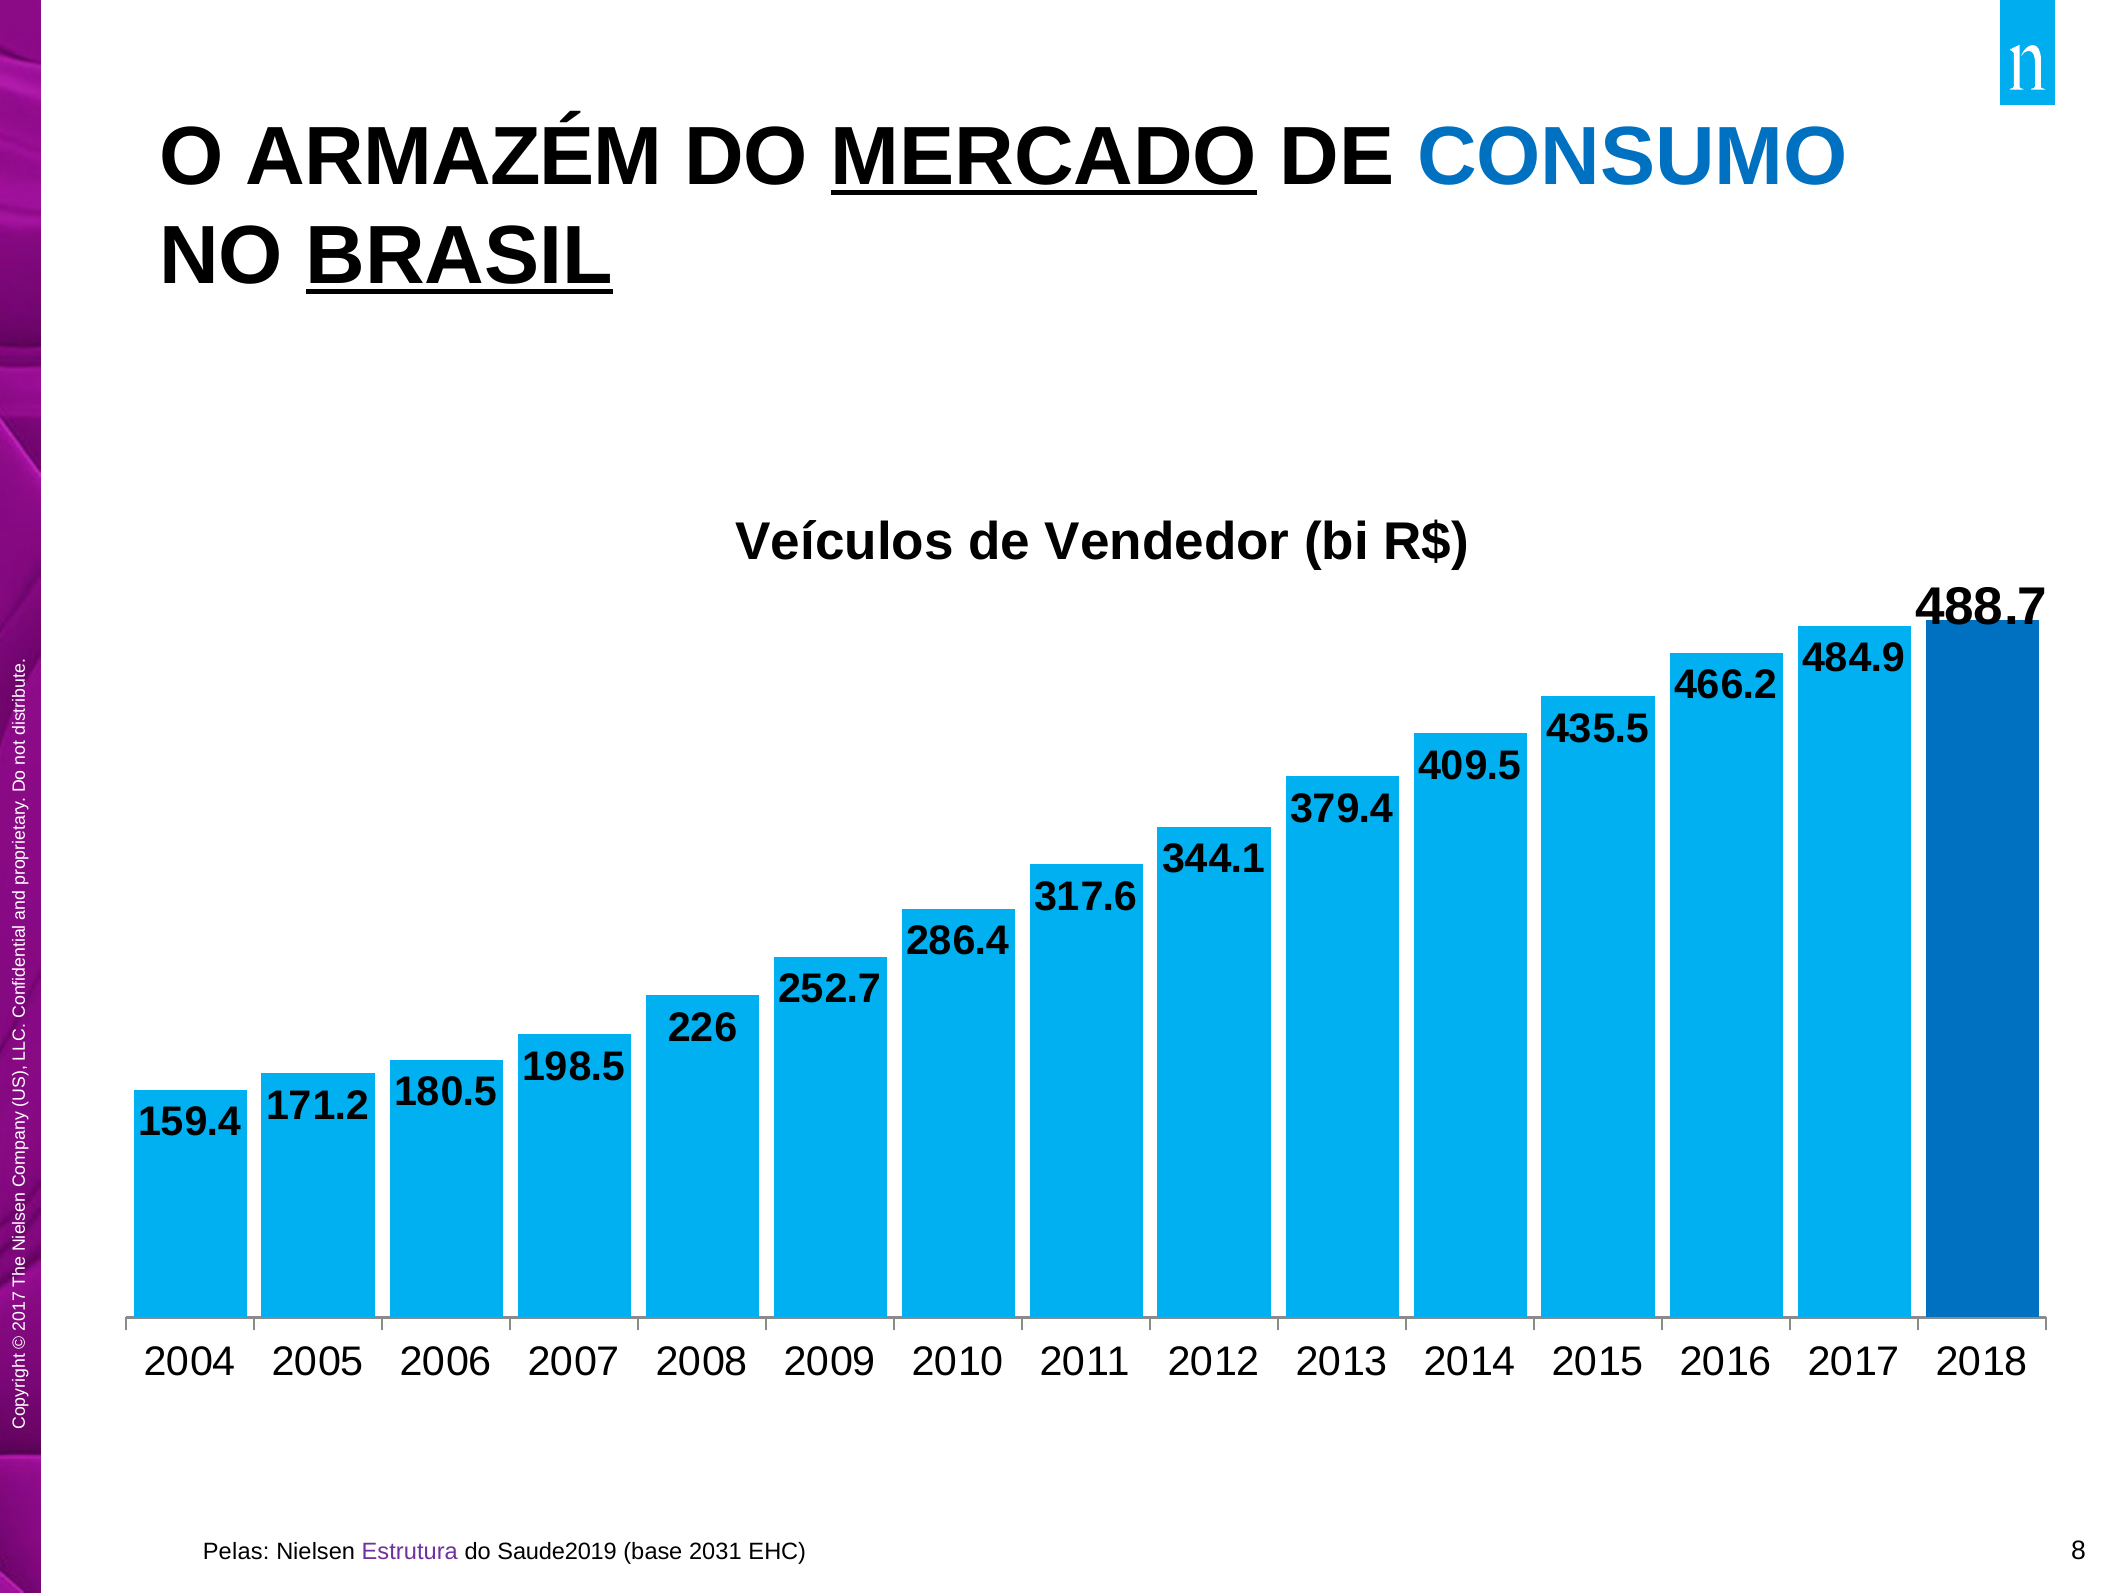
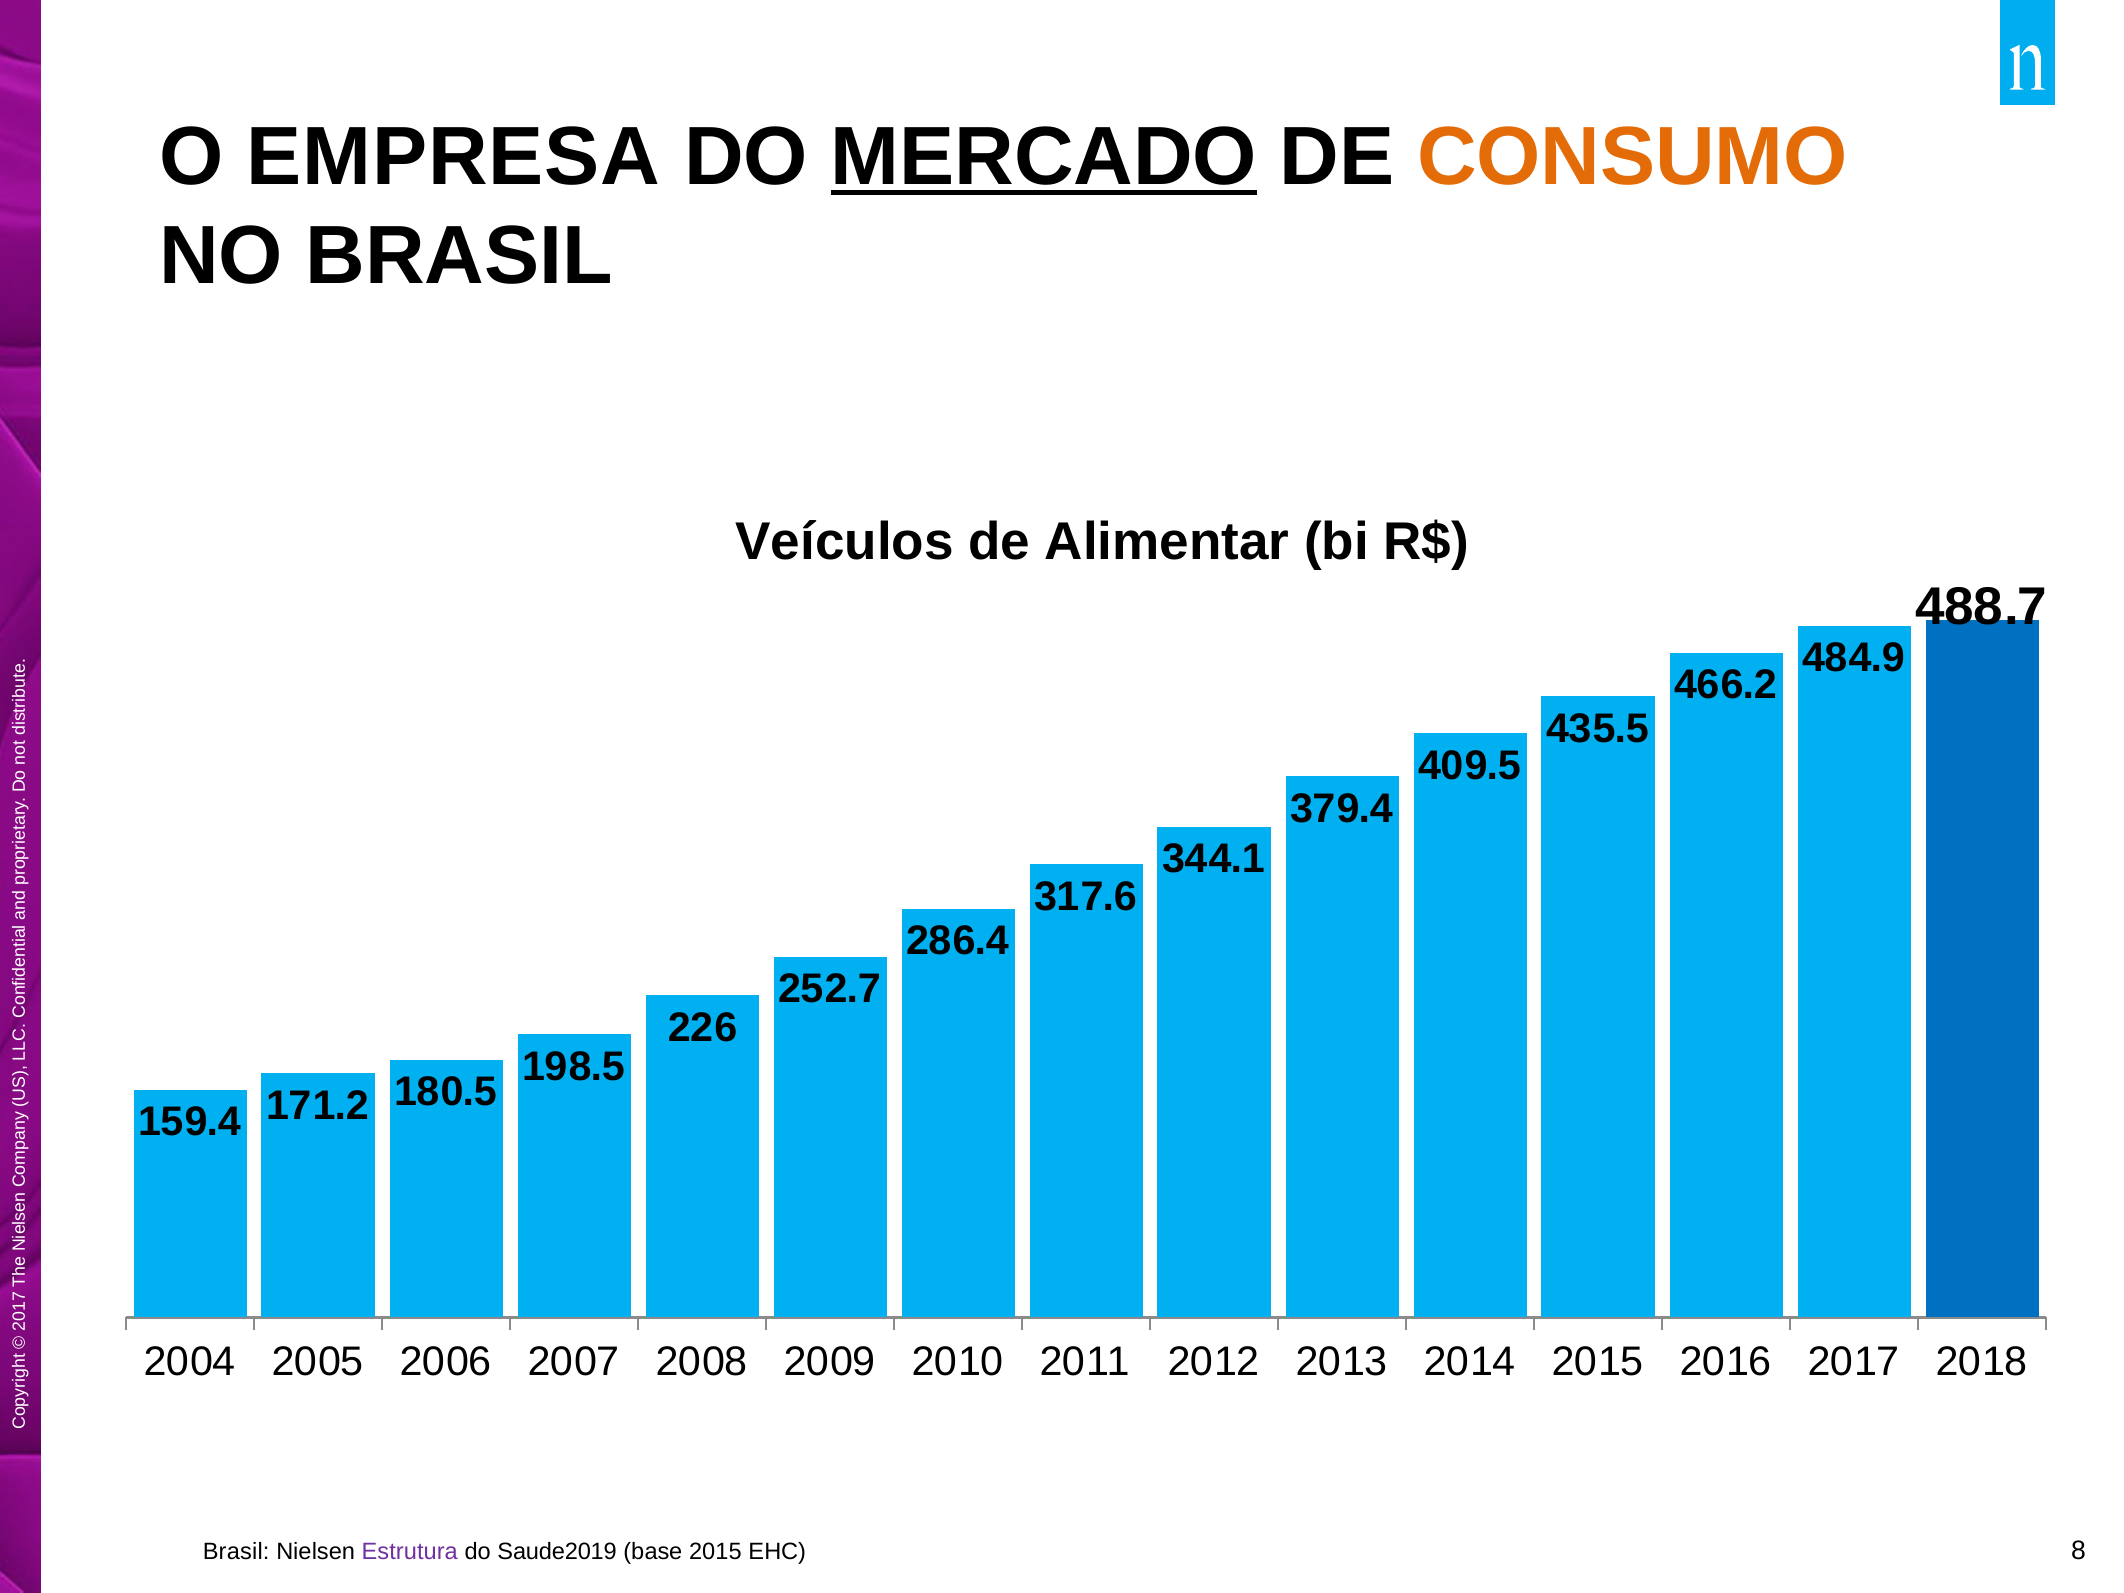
ARMAZÉM: ARMAZÉM -> EMPRESA (453, 157)
CONSUMO colour: blue -> orange (1633, 157)
BRASIL underline: present -> none (459, 256)
Vendedor: Vendedor -> Alimentar (1167, 542)
Pelas: Pelas -> Brasil (236, 1551)
base 2031: 2031 -> 2015 (715, 1551)
